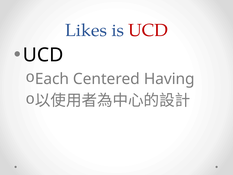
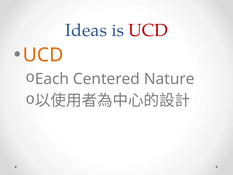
Likes: Likes -> Ideas (86, 30)
UCD colour: black -> orange (43, 55)
Having: Having -> Nature (169, 79)
